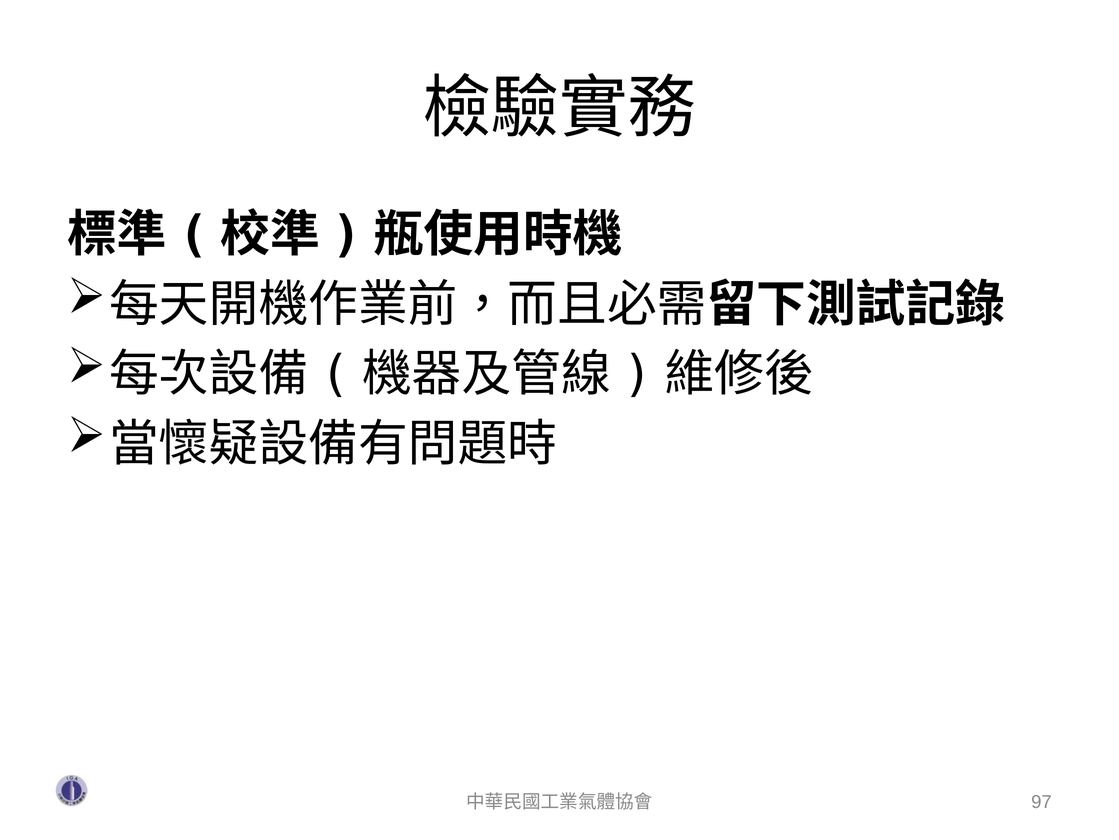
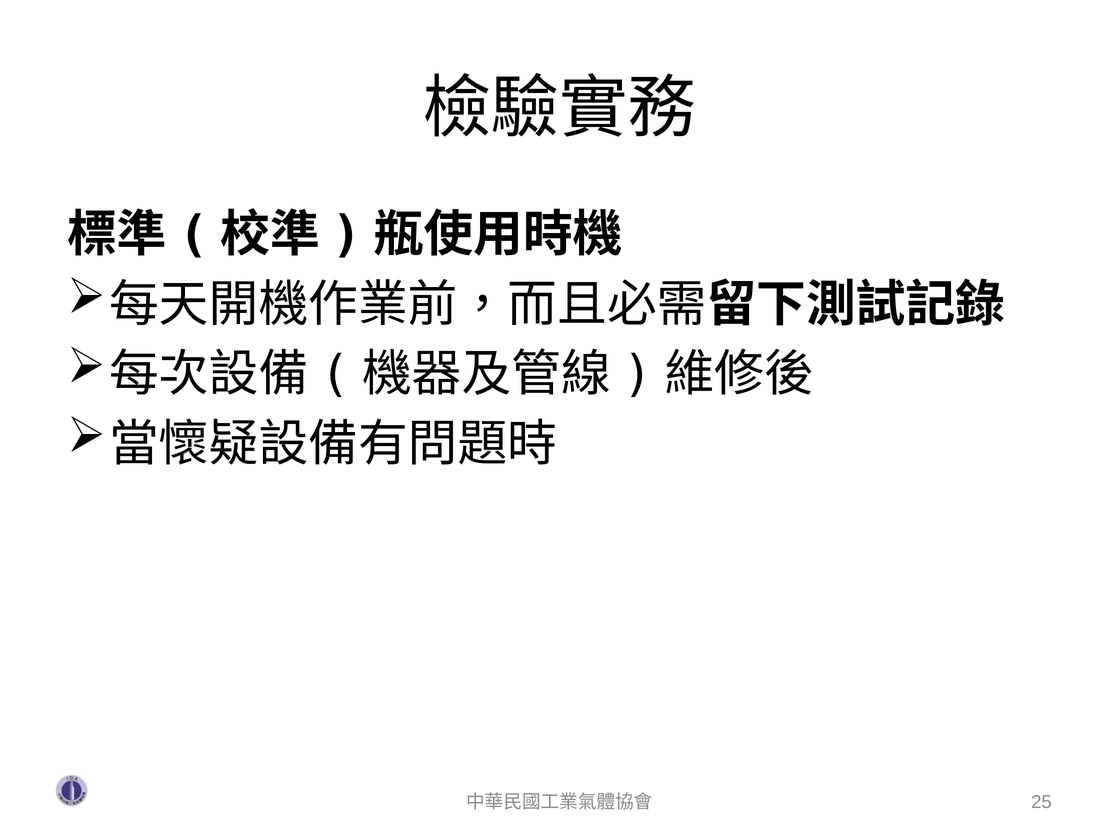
97: 97 -> 25 (1041, 801)
